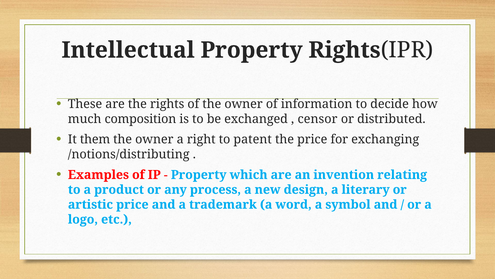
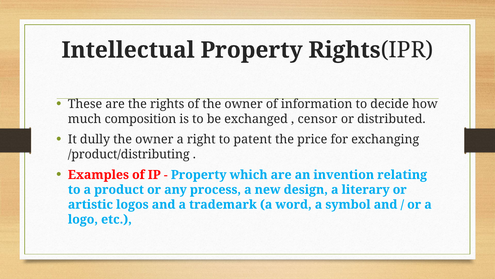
them: them -> dully (95, 139)
/notions/distributing: /notions/distributing -> /product/distributing (129, 154)
artistic price: price -> logos (132, 204)
